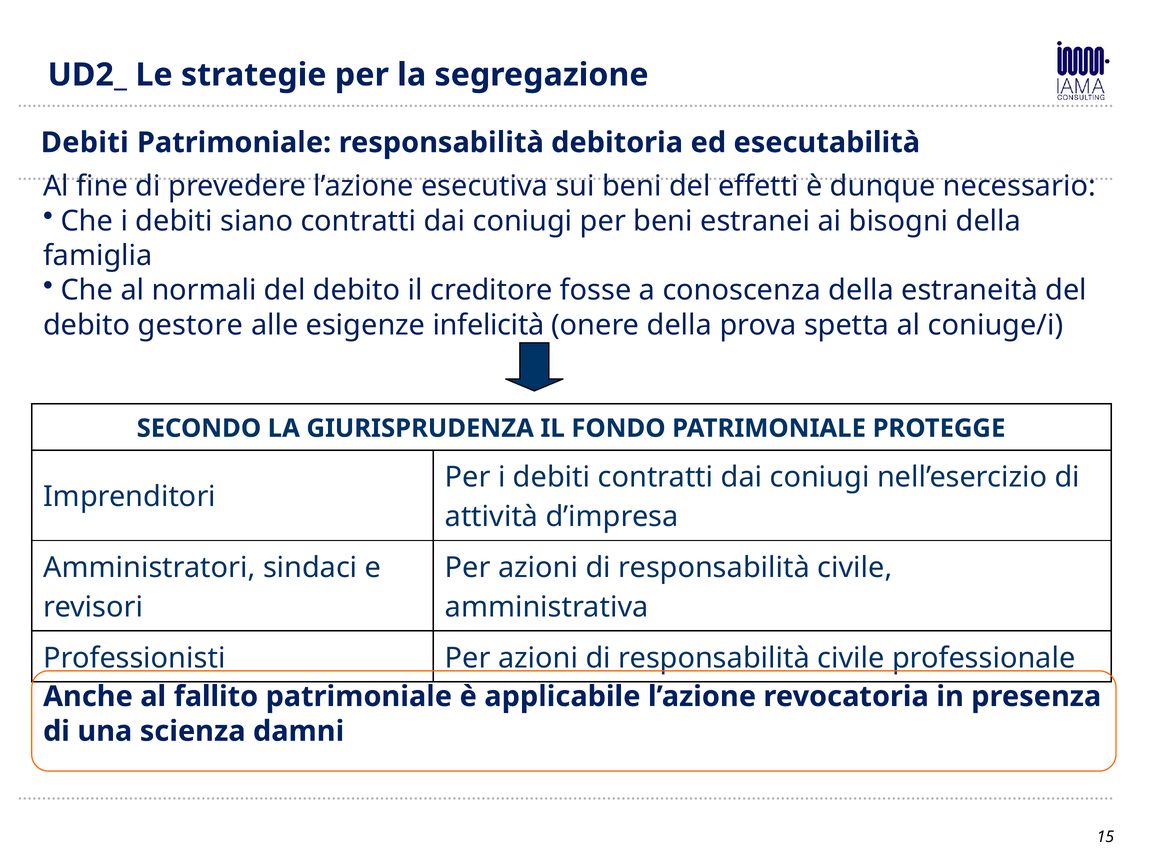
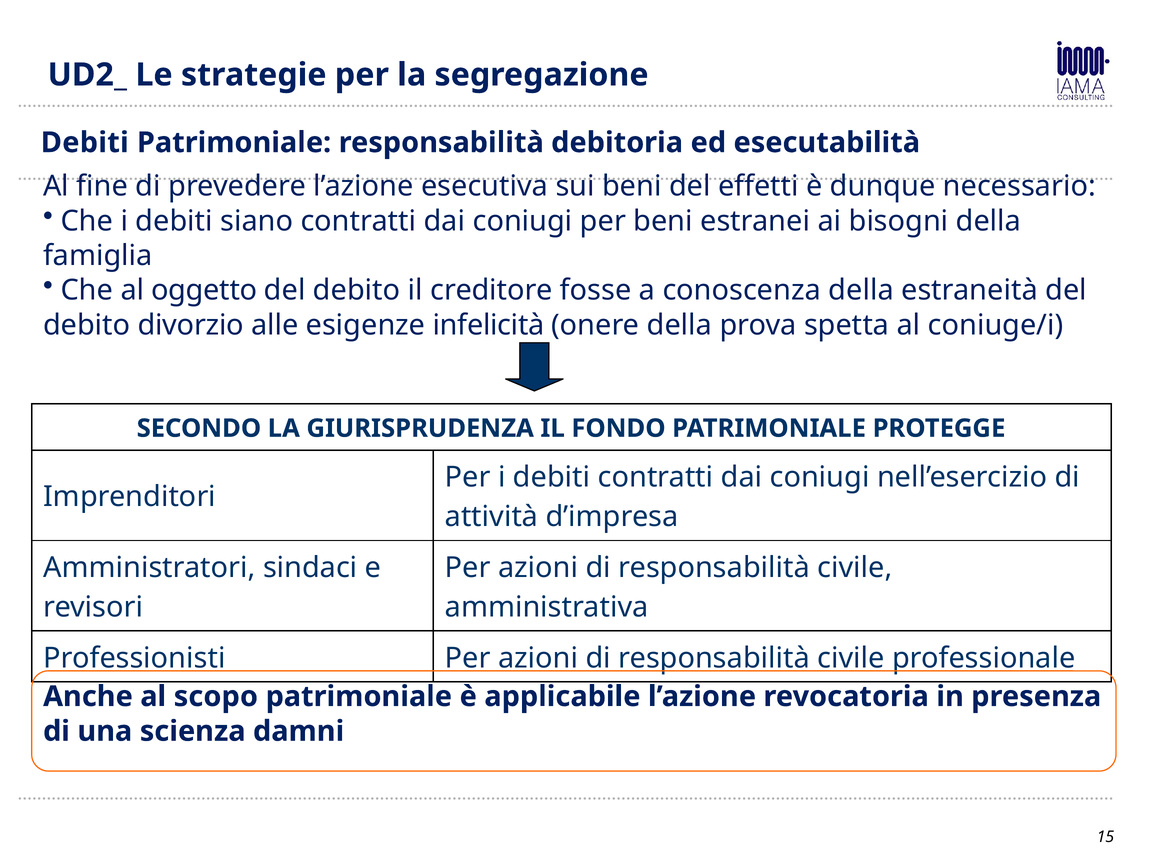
normali: normali -> oggetto (204, 290)
gestore: gestore -> divorzio (191, 325)
fallito: fallito -> scopo (216, 696)
